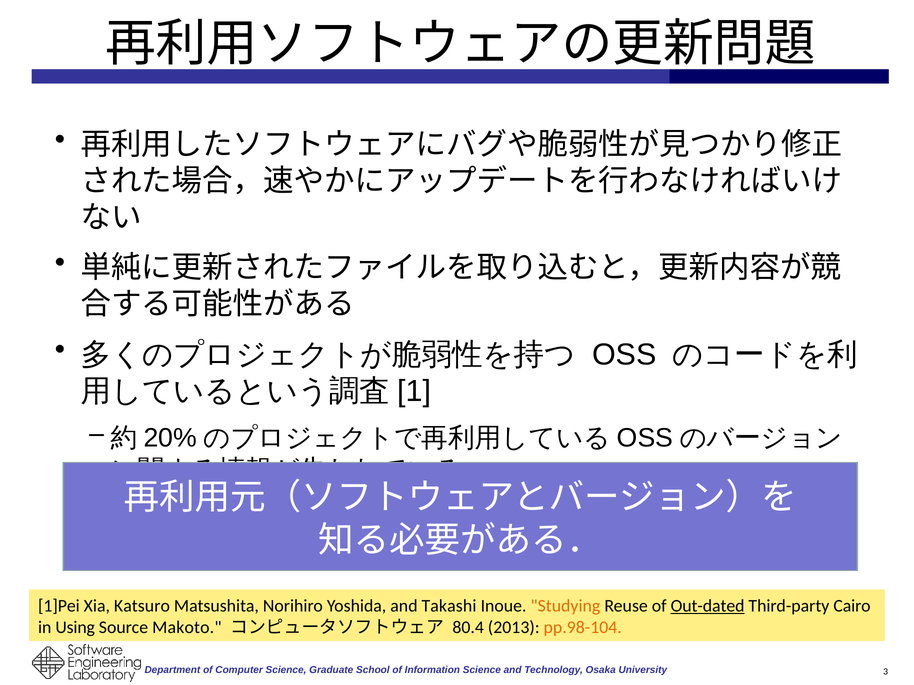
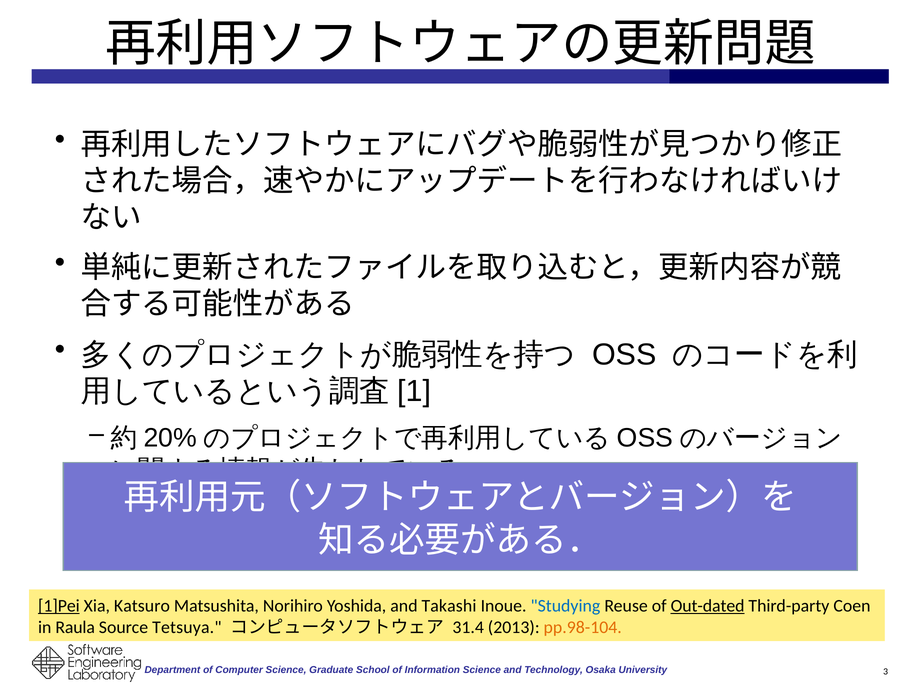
1]Pei underline: none -> present (59, 606)
Studying colour: orange -> blue (565, 606)
Cairo: Cairo -> Coen (852, 606)
Using: Using -> Raula (75, 628)
Makoto: Makoto -> Tetsuya (187, 628)
80.4: 80.4 -> 31.4 (468, 628)
